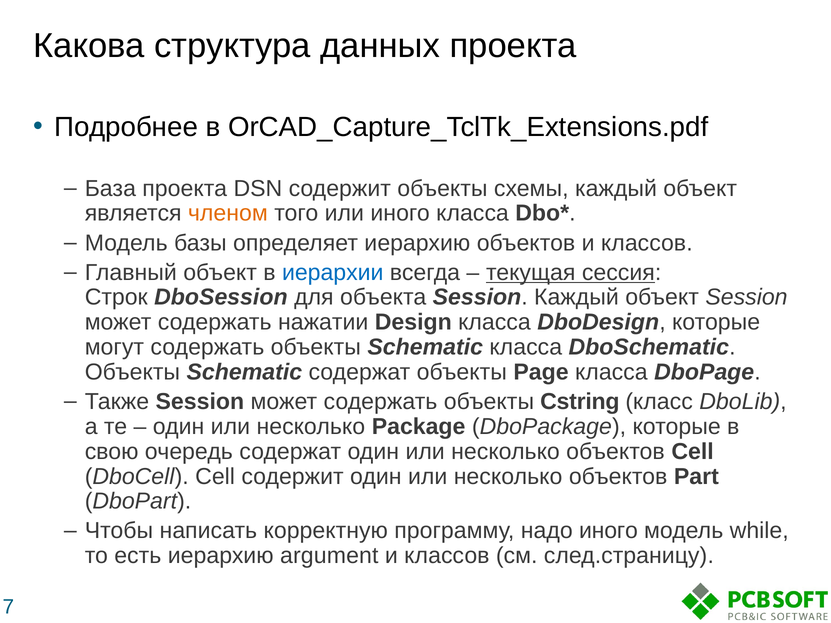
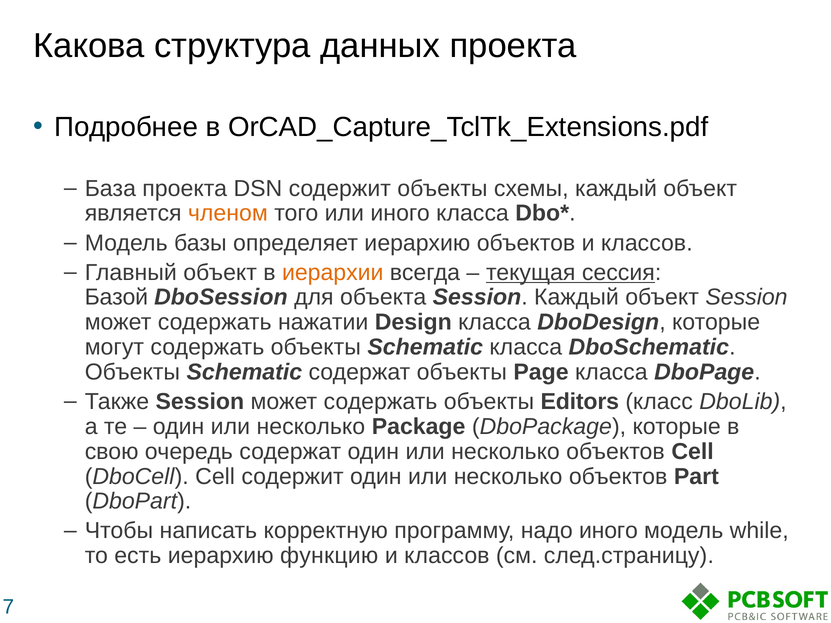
иерархии colour: blue -> orange (333, 273)
Строк: Строк -> Базой (116, 297)
Cstring: Cstring -> Editors (580, 402)
argument: argument -> функцию (329, 556)
